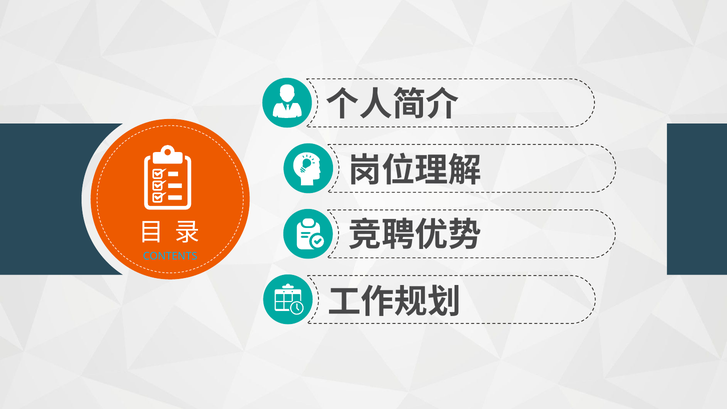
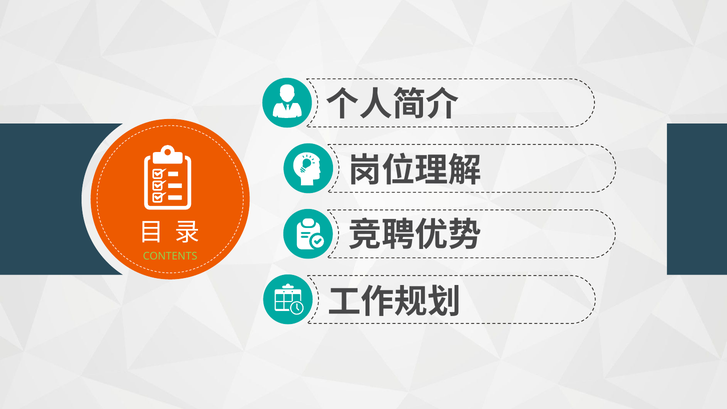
CONTENTS colour: light blue -> light green (170, 256)
